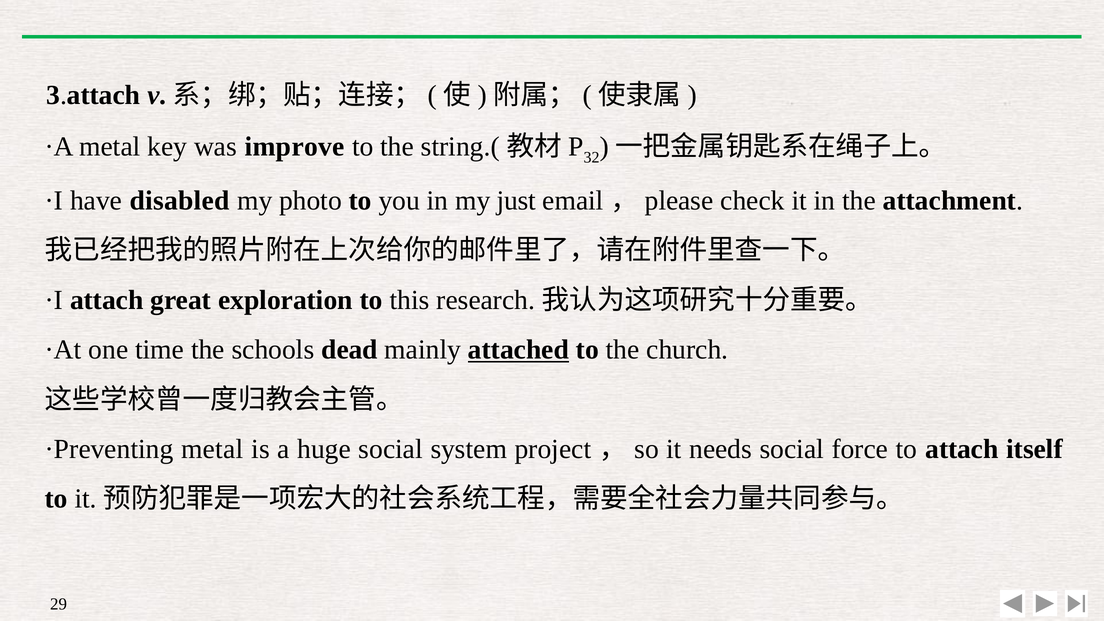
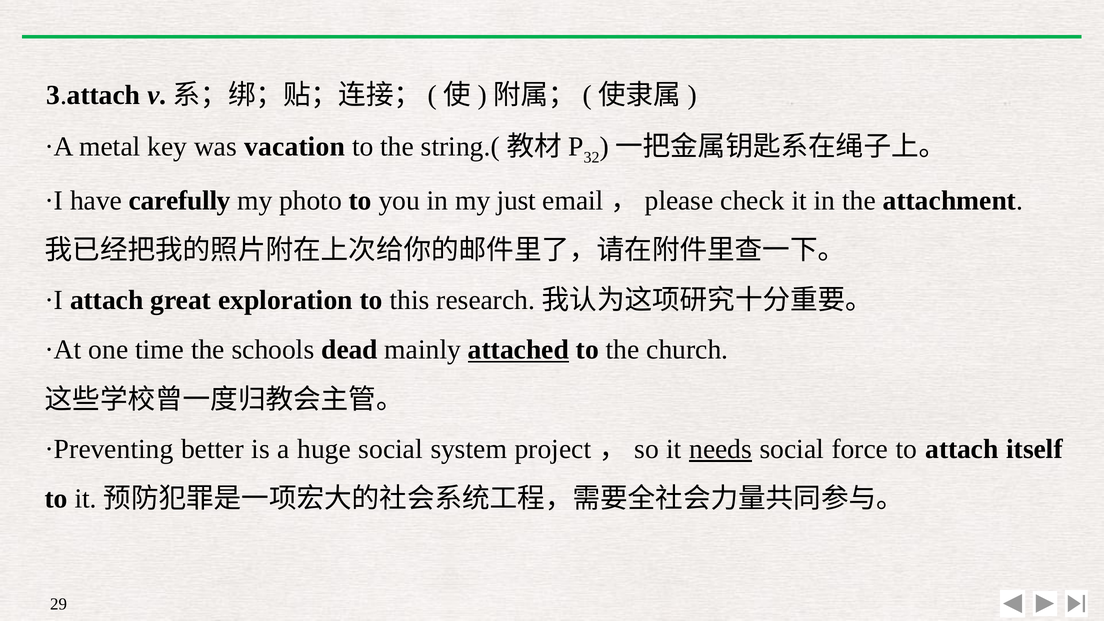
improve: improve -> vacation (295, 146)
disabled: disabled -> carefully (180, 201)
·Preventing metal: metal -> better (212, 449)
needs underline: none -> present (721, 449)
